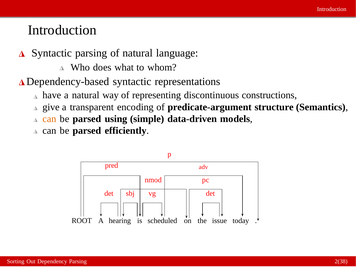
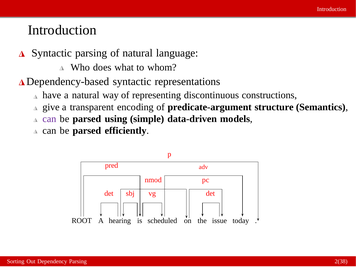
can colour: orange -> purple (49, 119)
